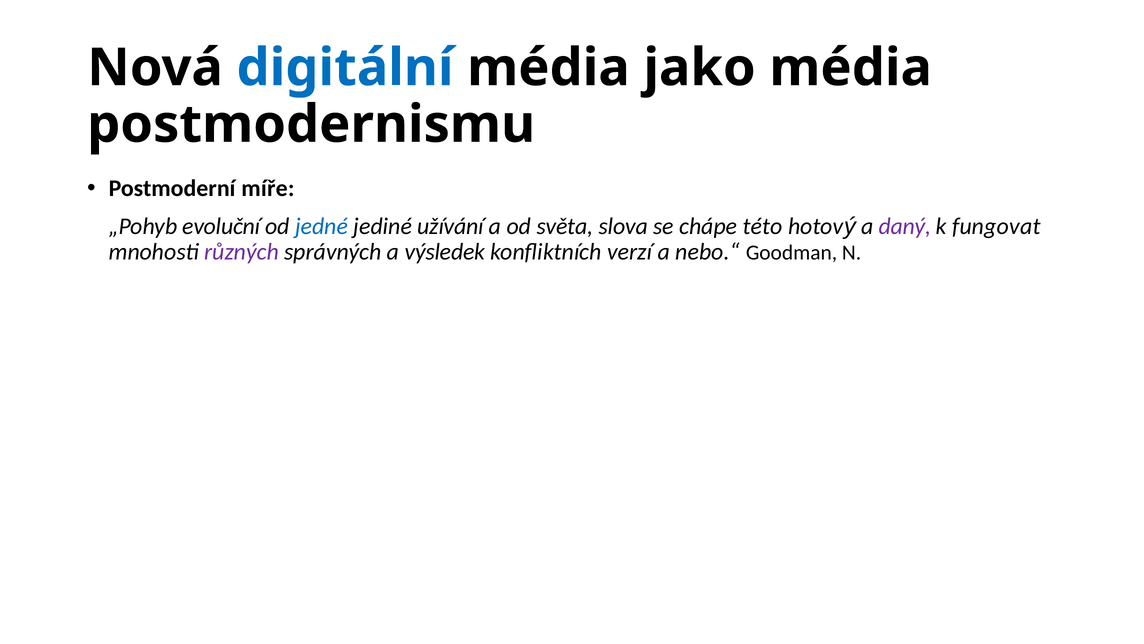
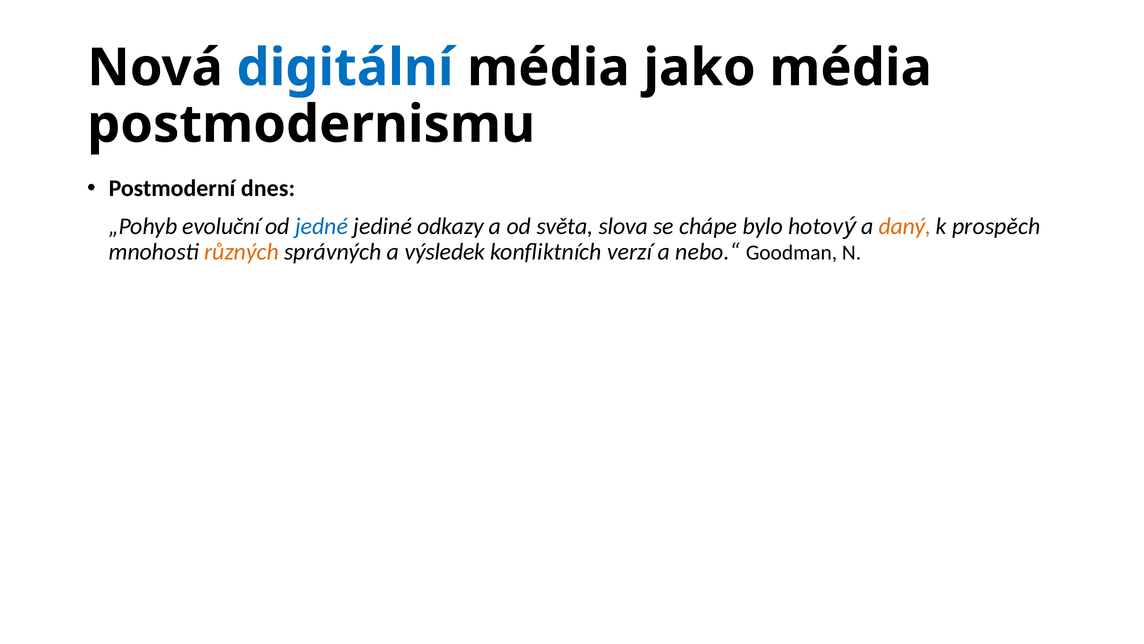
míře: míře -> dnes (268, 188)
užívání: užívání -> odkazy (451, 226)
této: této -> bylo (763, 226)
daný colour: purple -> orange (905, 226)
fungovat: fungovat -> prospěch (996, 226)
různých colour: purple -> orange (242, 252)
